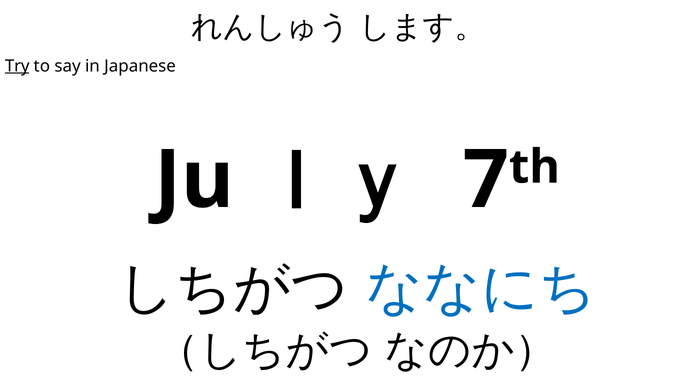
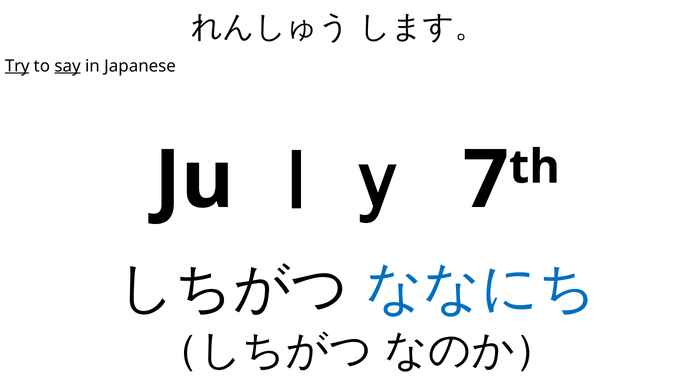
say underline: none -> present (68, 66)
